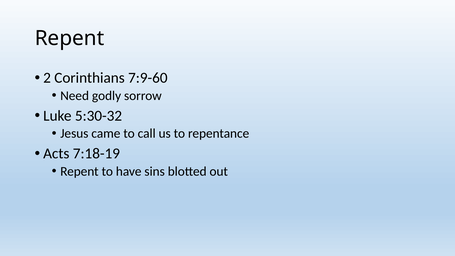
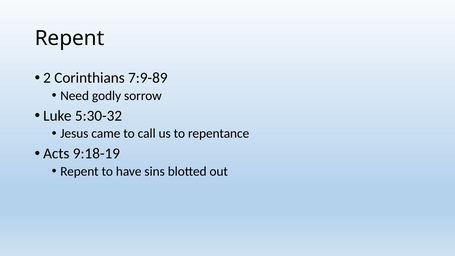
7:9-60: 7:9-60 -> 7:9-89 (148, 78)
7:18-19: 7:18-19 -> 9:18-19 (96, 154)
